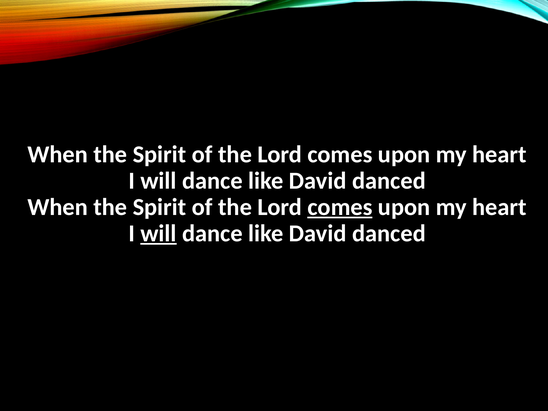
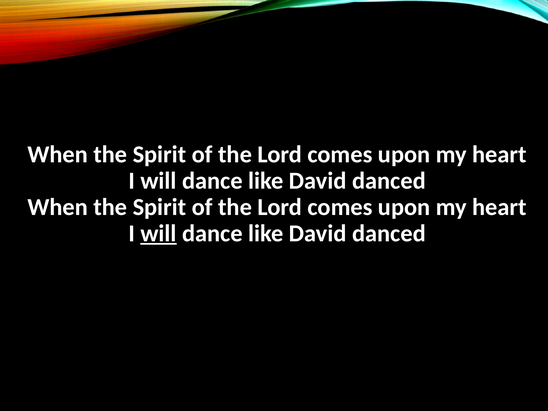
comes underline: present -> none (340, 207)
